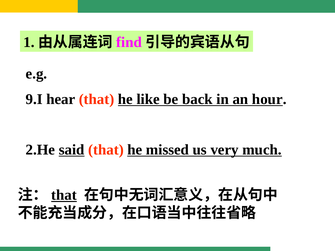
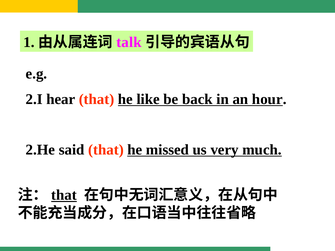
find: find -> talk (129, 42)
9.I: 9.I -> 2.I (34, 99)
said underline: present -> none (72, 150)
